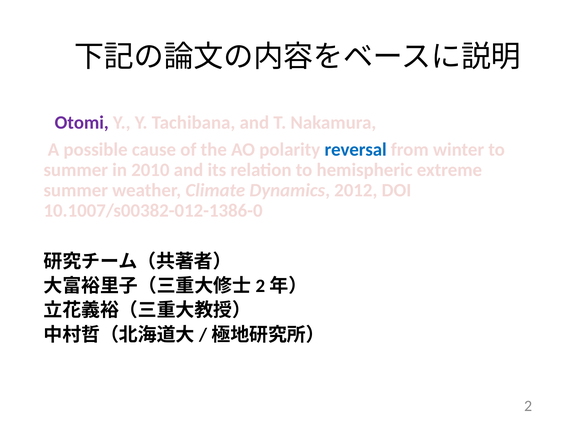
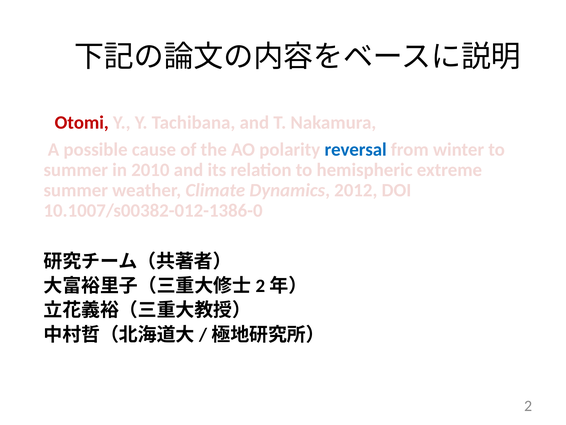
Otomi colour: purple -> red (82, 123)
